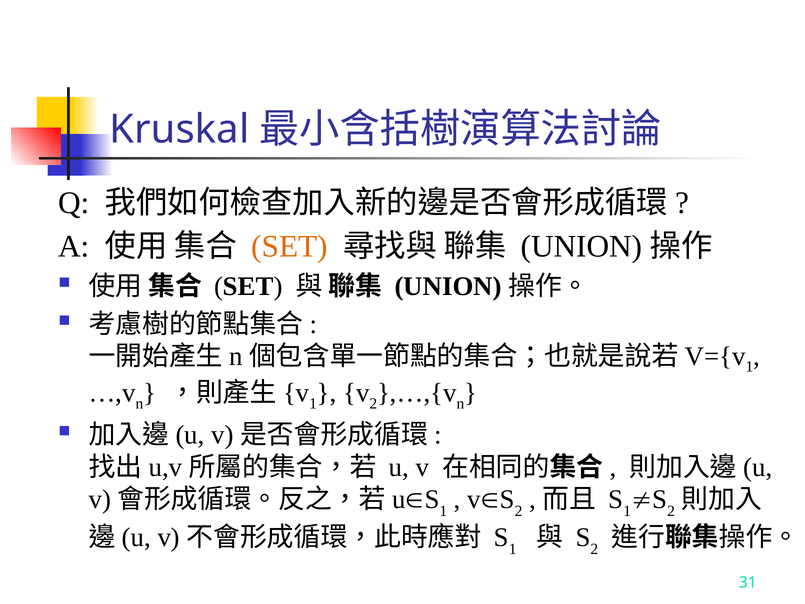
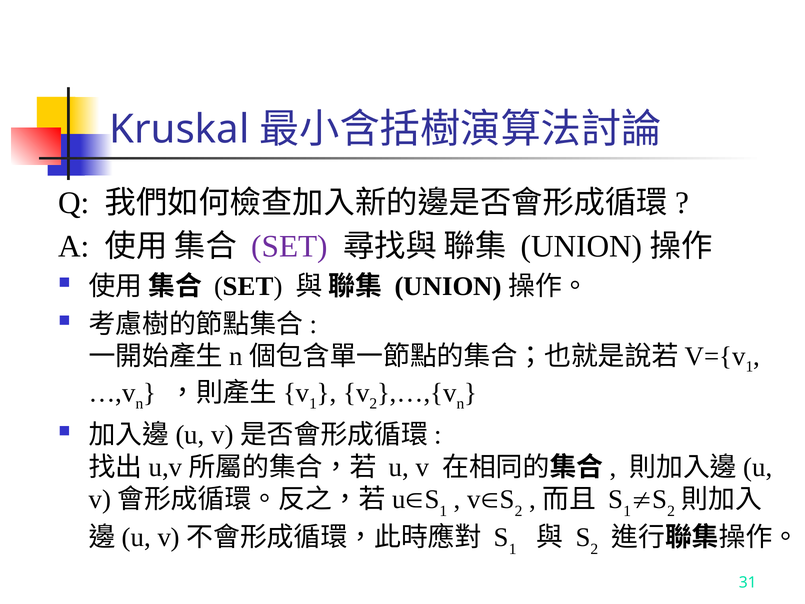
SET colour: orange -> purple (290, 247)
